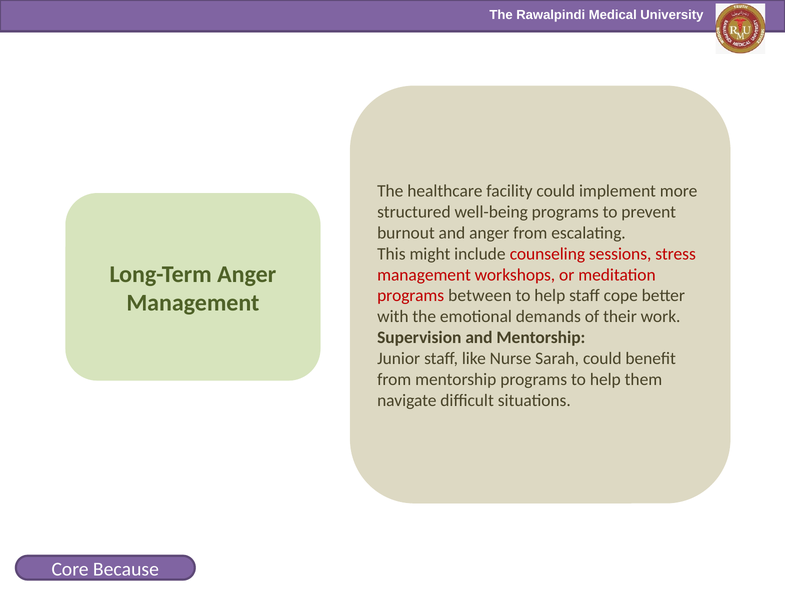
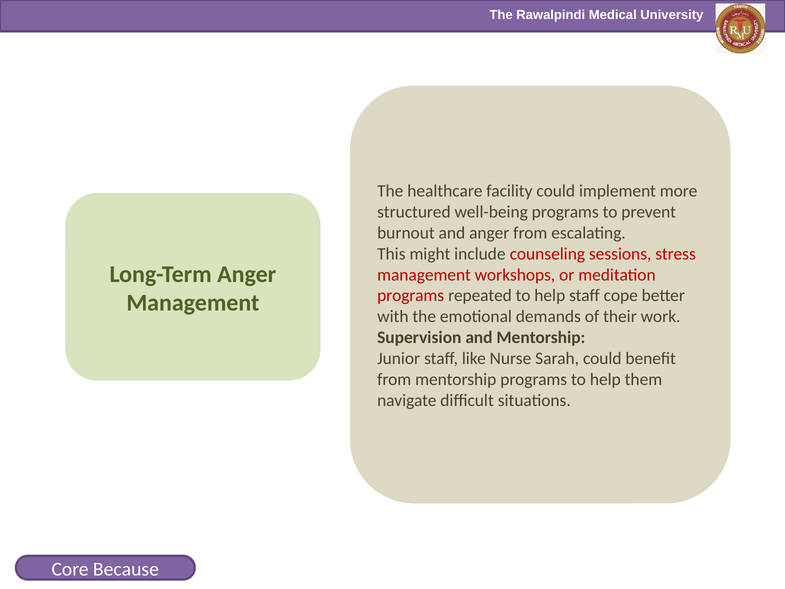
between: between -> repeated (480, 296)
